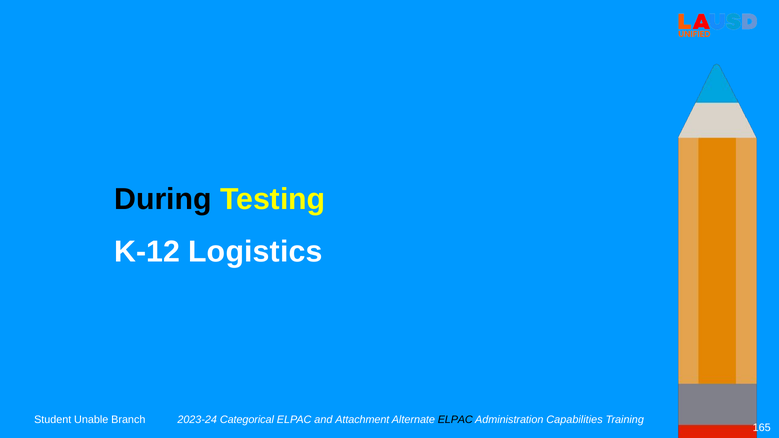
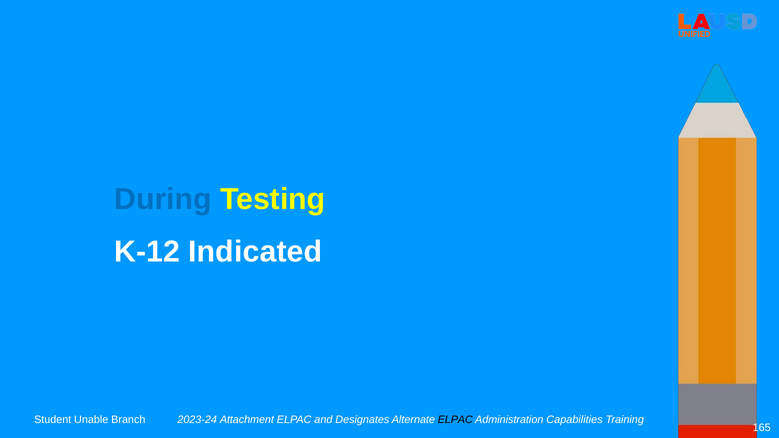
During colour: black -> blue (163, 199)
Logistics: Logistics -> Indicated (255, 252)
Categorical: Categorical -> Attachment (247, 420)
Attachment: Attachment -> Designates (362, 420)
